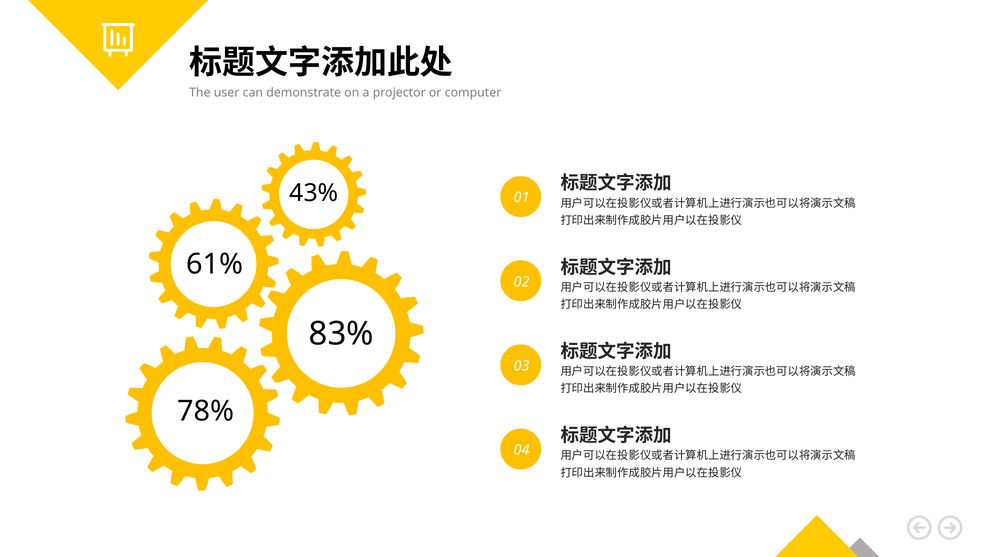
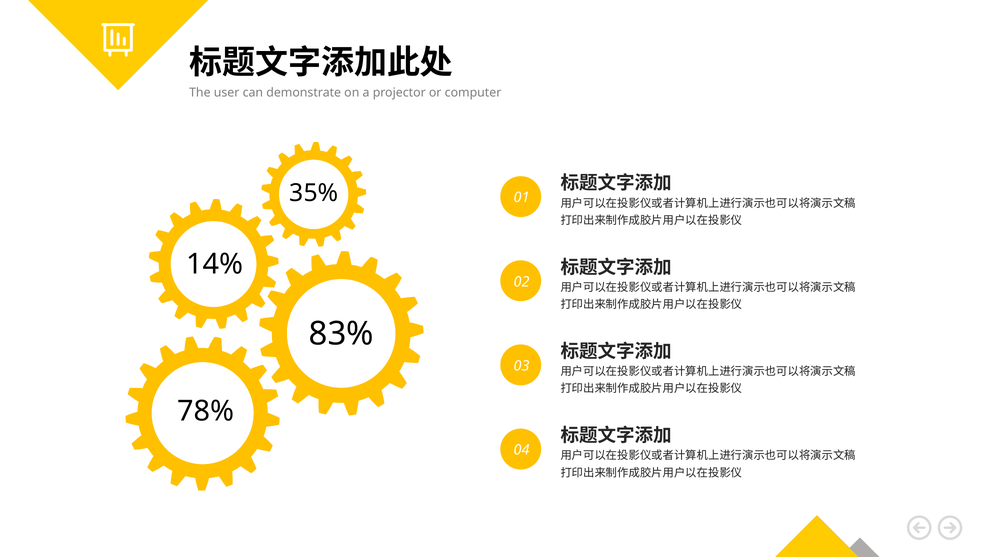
43%: 43% -> 35% (314, 193)
61%: 61% -> 14% (215, 264)
